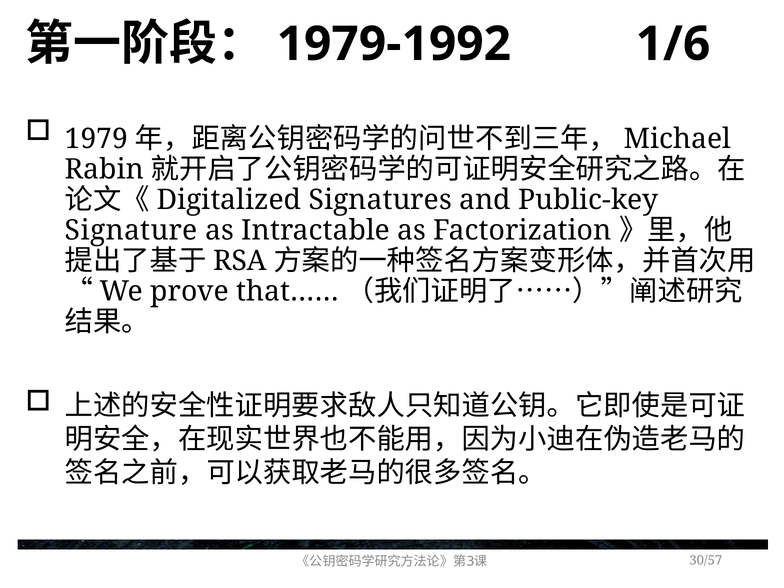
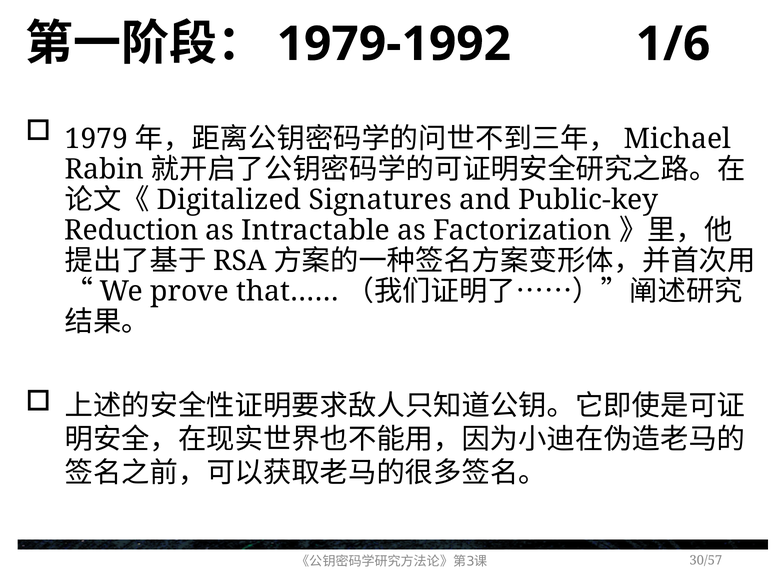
Signature: Signature -> Reduction (132, 230)
